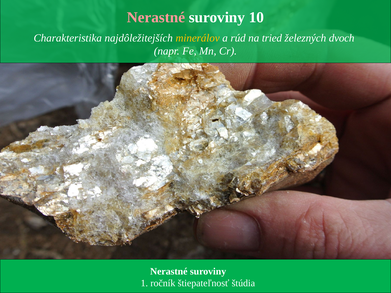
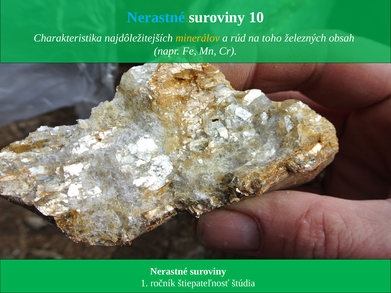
Nerastné colour: pink -> light blue (156, 17)
tried: tried -> toho (272, 38)
dvoch: dvoch -> obsah (342, 38)
